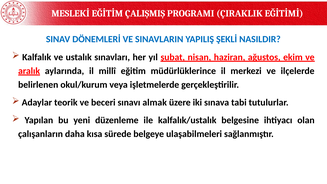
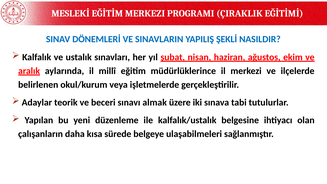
EĞİTİM ÇALIŞMIŞ: ÇALIŞMIŞ -> MERKEZI (145, 14)
